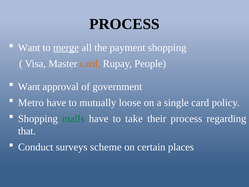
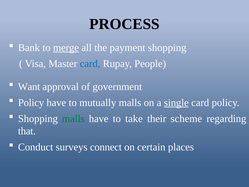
Want: Want -> Bank (29, 48)
card colour: orange -> blue (90, 64)
Metro: Metro -> Policy (31, 102)
mutually loose: loose -> malls (130, 102)
single underline: none -> present (176, 102)
their process: process -> scheme (186, 118)
scheme: scheme -> connect (106, 147)
